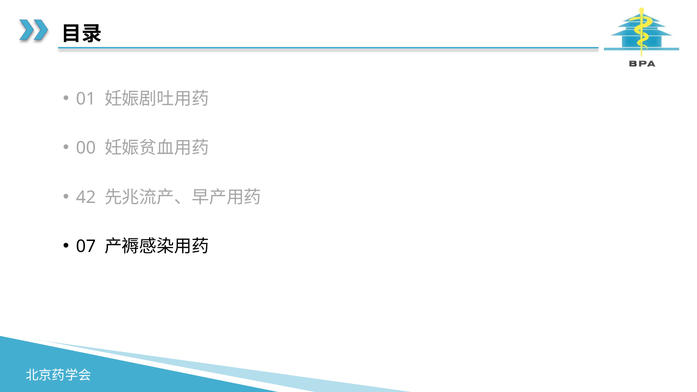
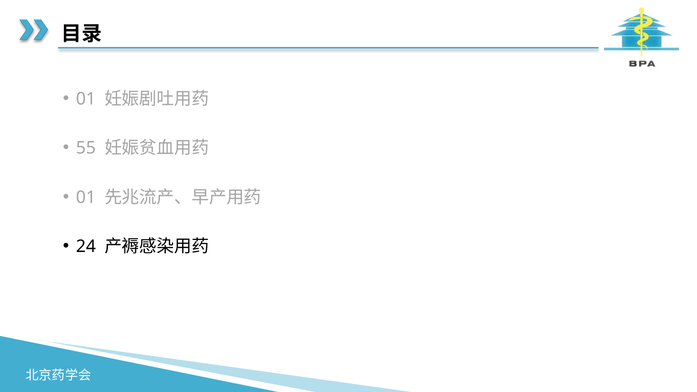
00: 00 -> 55 (86, 148)
42: 42 -> 01 (86, 197)
07: 07 -> 24 (86, 246)
